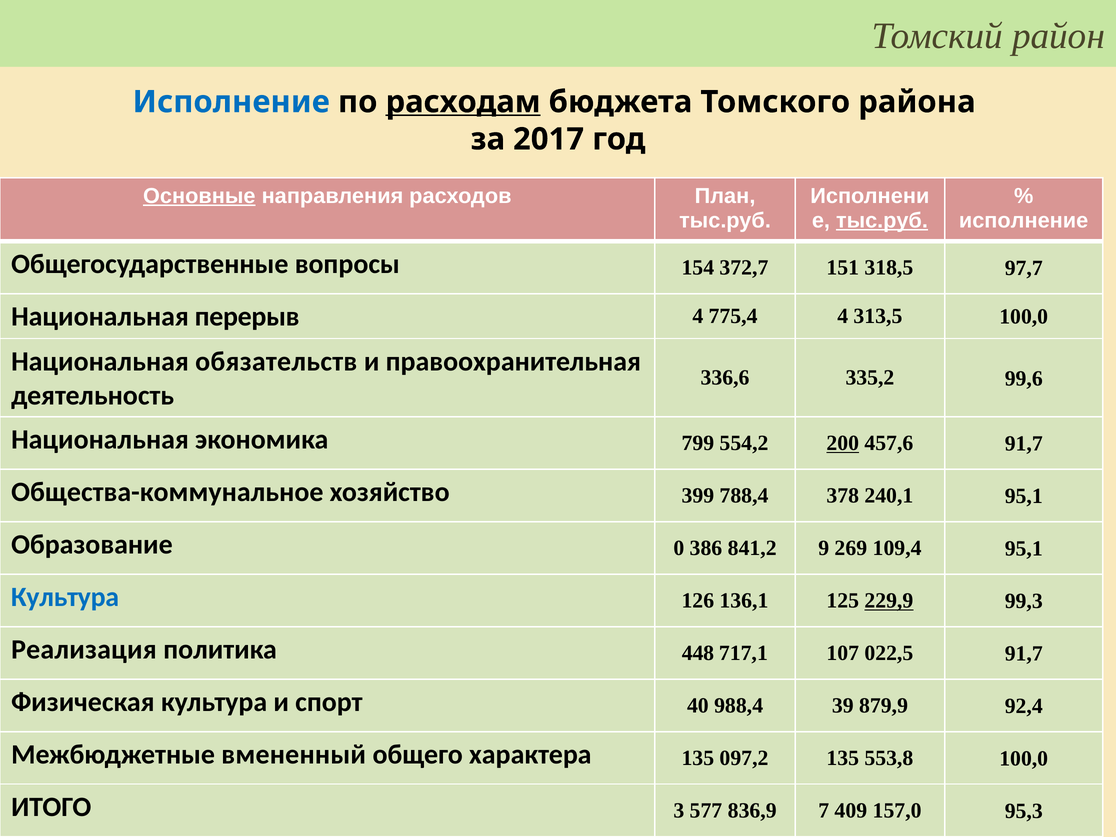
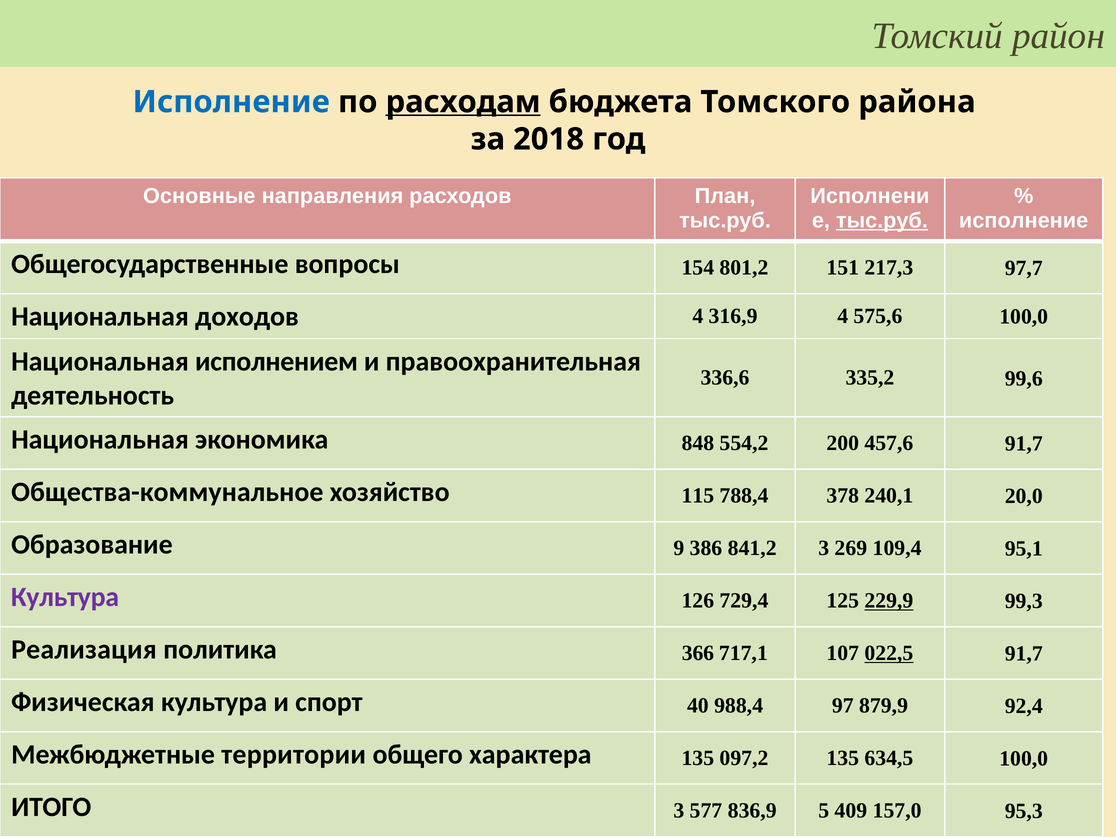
2017: 2017 -> 2018 (549, 139)
Основные underline: present -> none (199, 196)
372,7: 372,7 -> 801,2 (744, 268)
318,5: 318,5 -> 217,3 (889, 268)
перерыв: перерыв -> доходов (247, 317)
775,4: 775,4 -> 316,9 (733, 316)
313,5: 313,5 -> 575,6 (878, 316)
обязательств: обязательств -> исполнением (277, 361)
799: 799 -> 848 (698, 443)
200 underline: present -> none (843, 443)
399: 399 -> 115 (698, 496)
240,1 95,1: 95,1 -> 20,0 (1024, 496)
0: 0 -> 9 (679, 548)
841,2 9: 9 -> 3 (824, 548)
Культура colour: blue -> purple (65, 597)
136,1: 136,1 -> 729,4 (744, 601)
448: 448 -> 366 (698, 653)
022,5 underline: none -> present (889, 653)
39: 39 -> 97 (843, 706)
вмененный: вмененный -> территории (294, 755)
553,8: 553,8 -> 634,5 (889, 758)
7: 7 -> 5 (824, 810)
